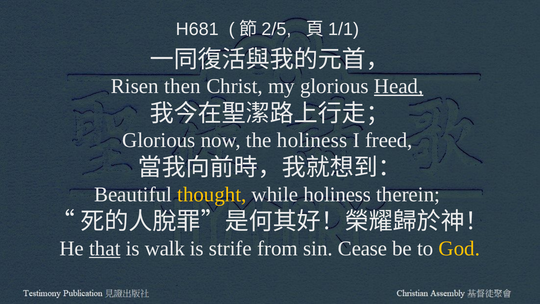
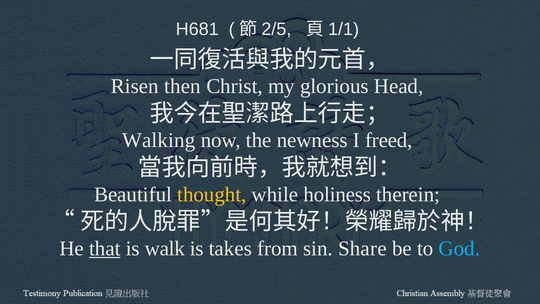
Head underline: present -> none (399, 86)
Glorious: Glorious -> Walking (159, 140)
the holiness: holiness -> newness (312, 140)
strife: strife -> takes (230, 248)
Cease: Cease -> Share (362, 248)
God colour: yellow -> light blue (459, 248)
